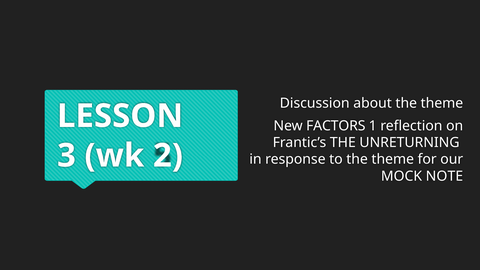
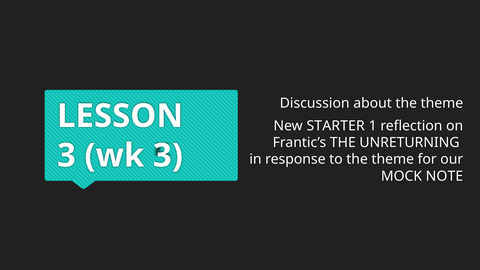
FACTORS: FACTORS -> STARTER (336, 126)
wk 2: 2 -> 3 (168, 156)
